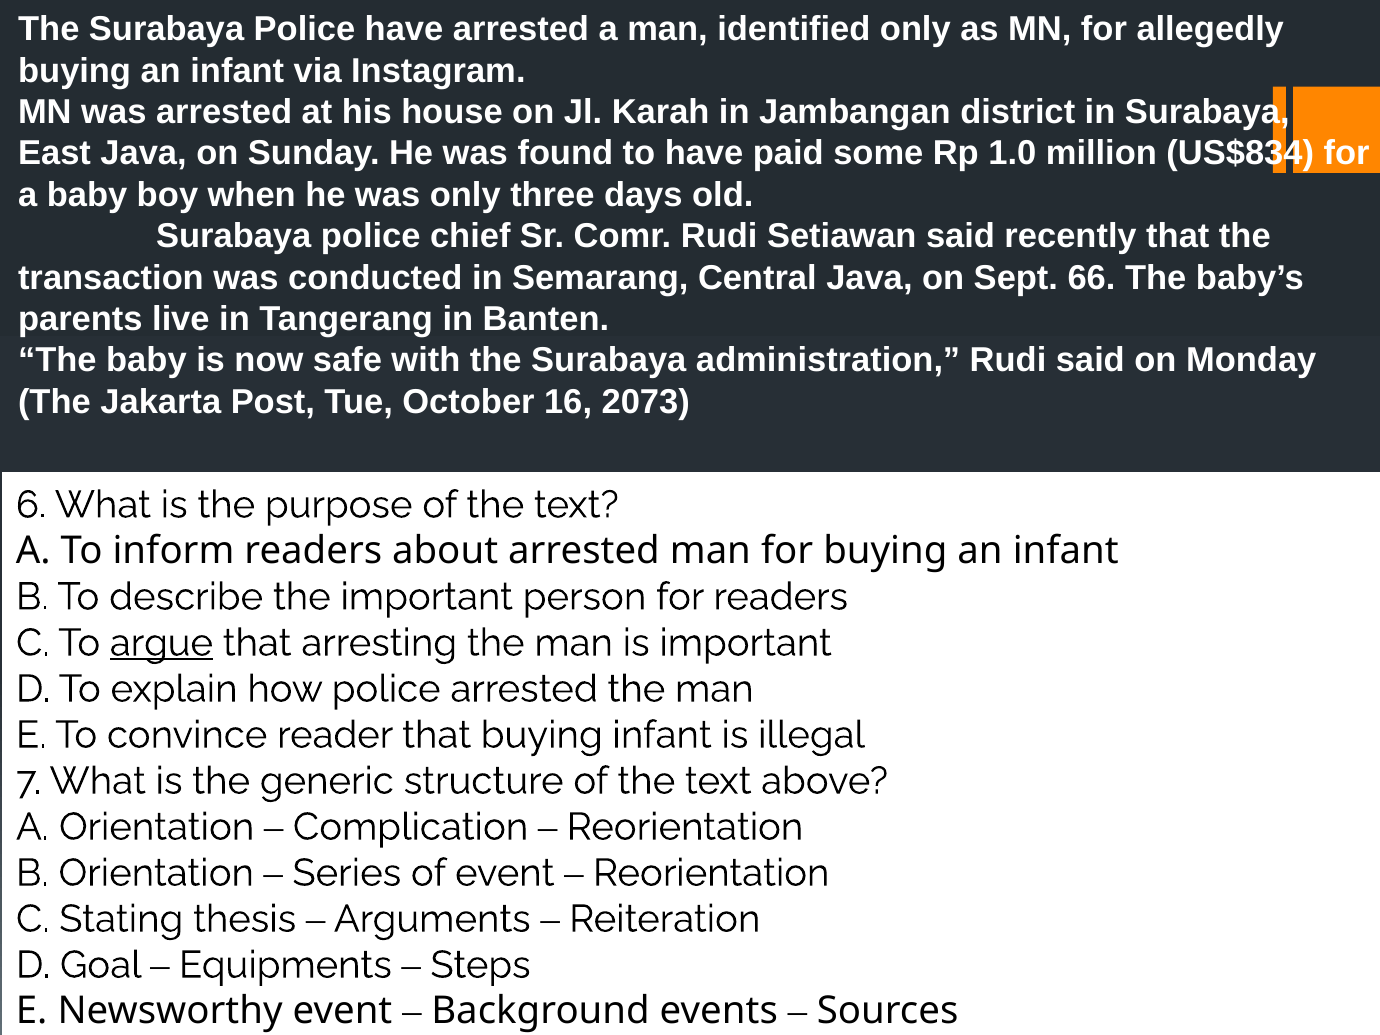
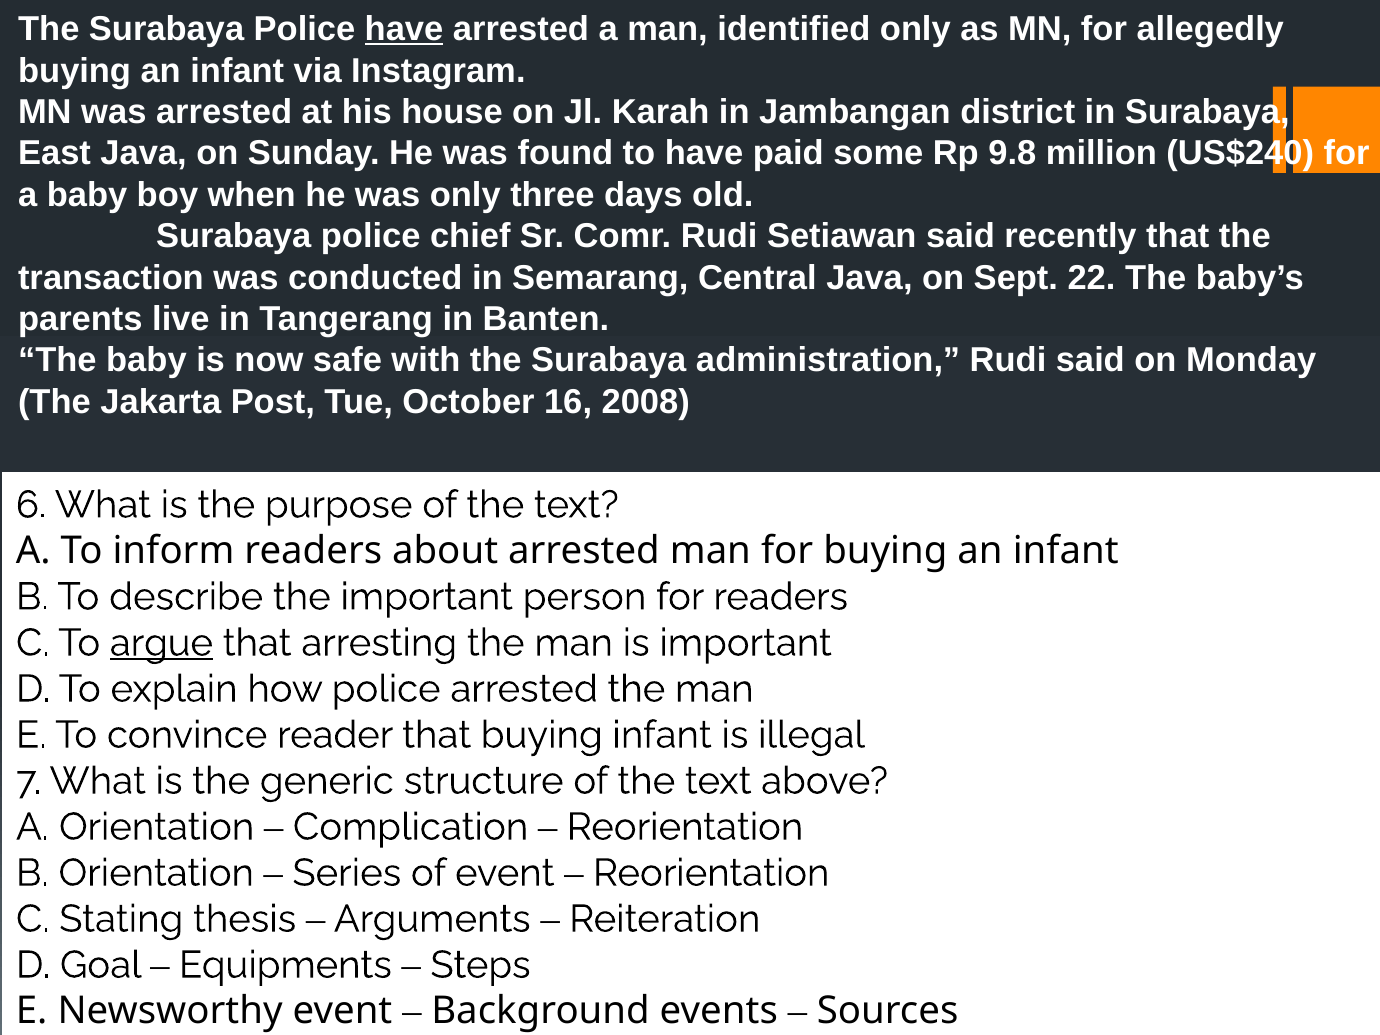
have underline: none -> present (404, 29)
1.0: 1.0 -> 9.8 (1012, 154)
US$834: US$834 -> US$240 (1240, 154)
66: 66 -> 22 (1091, 278)
2073: 2073 -> 2008 (646, 402)
